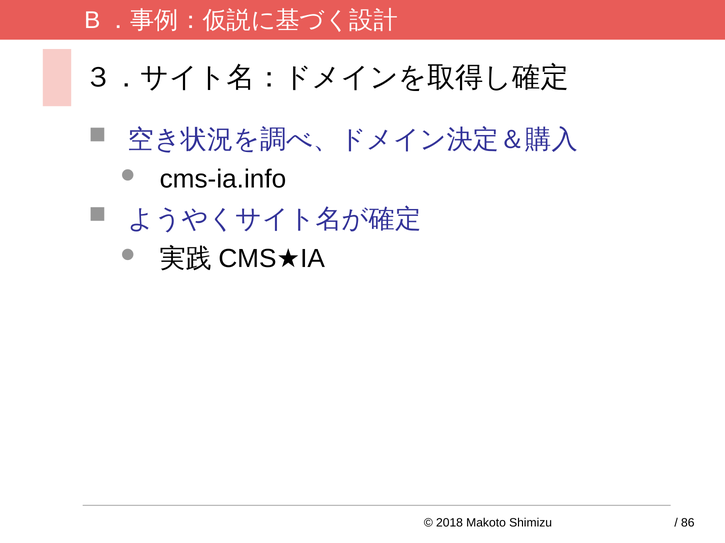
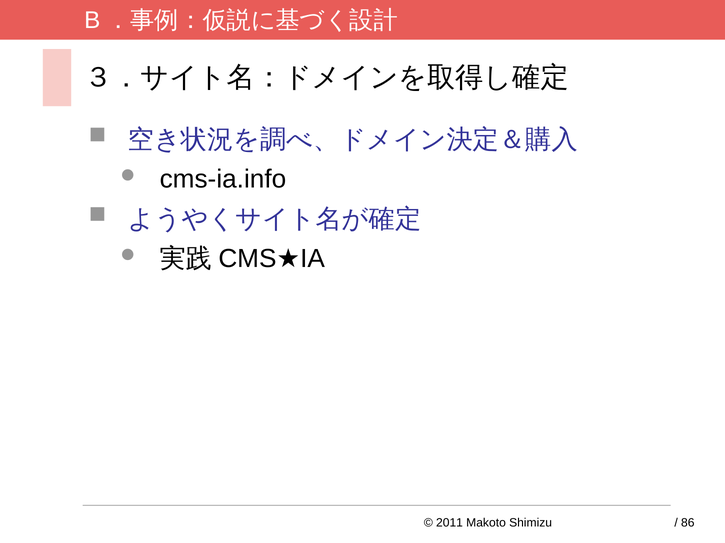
2018: 2018 -> 2011 (450, 523)
